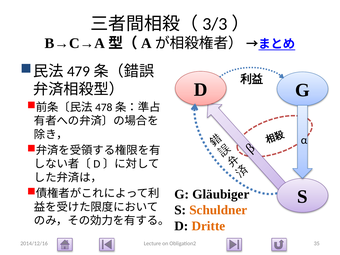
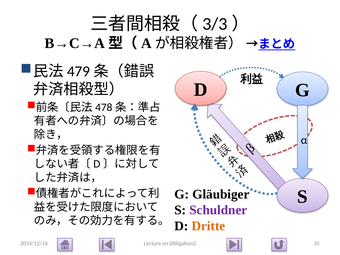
Schuldner colour: orange -> purple (218, 210)
